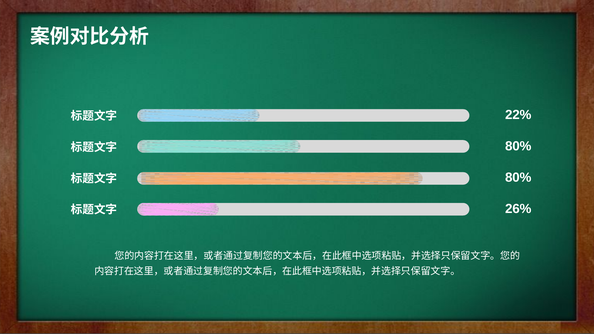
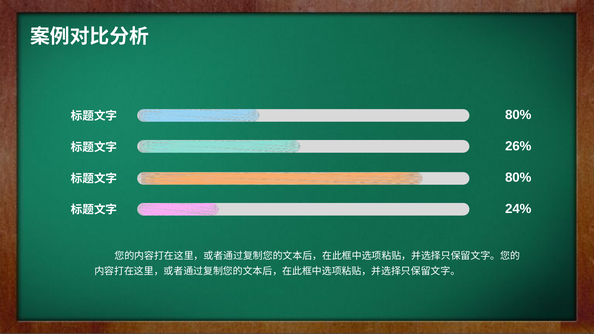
22%: 22% -> 80% (518, 115)
80%: 80% -> 26% (518, 146)
26%: 26% -> 24% (518, 209)
